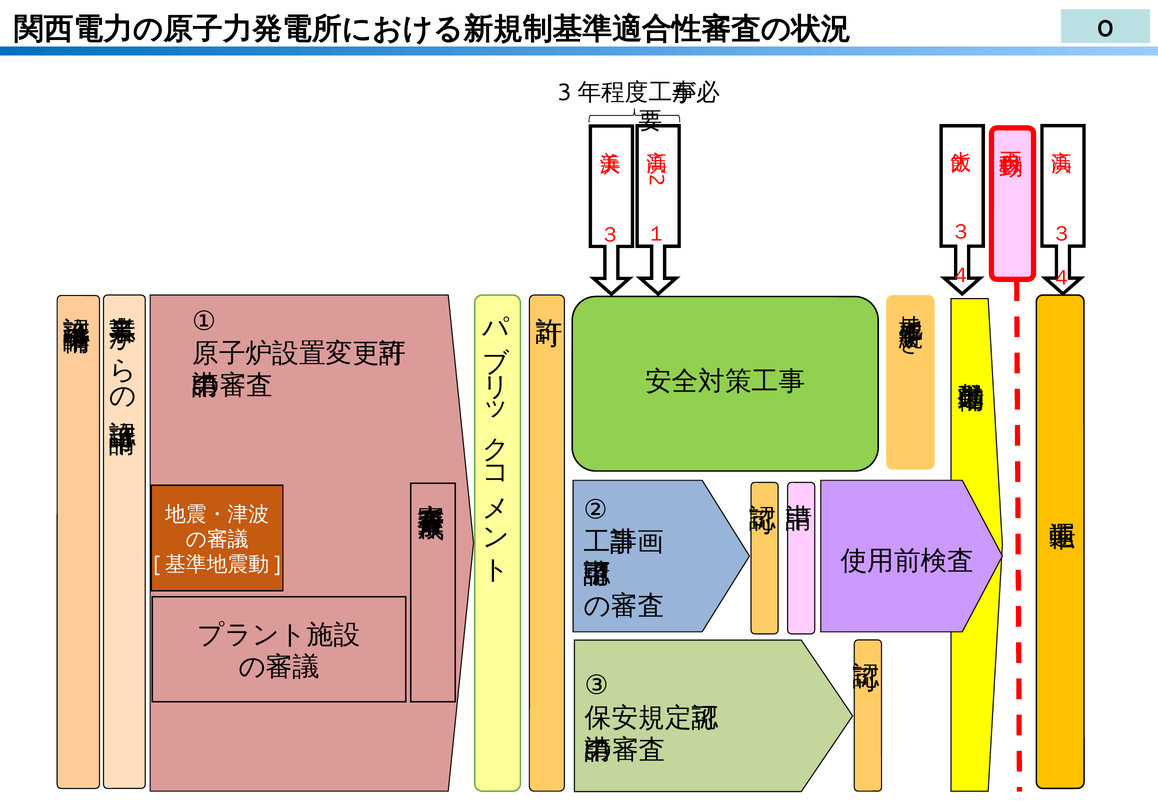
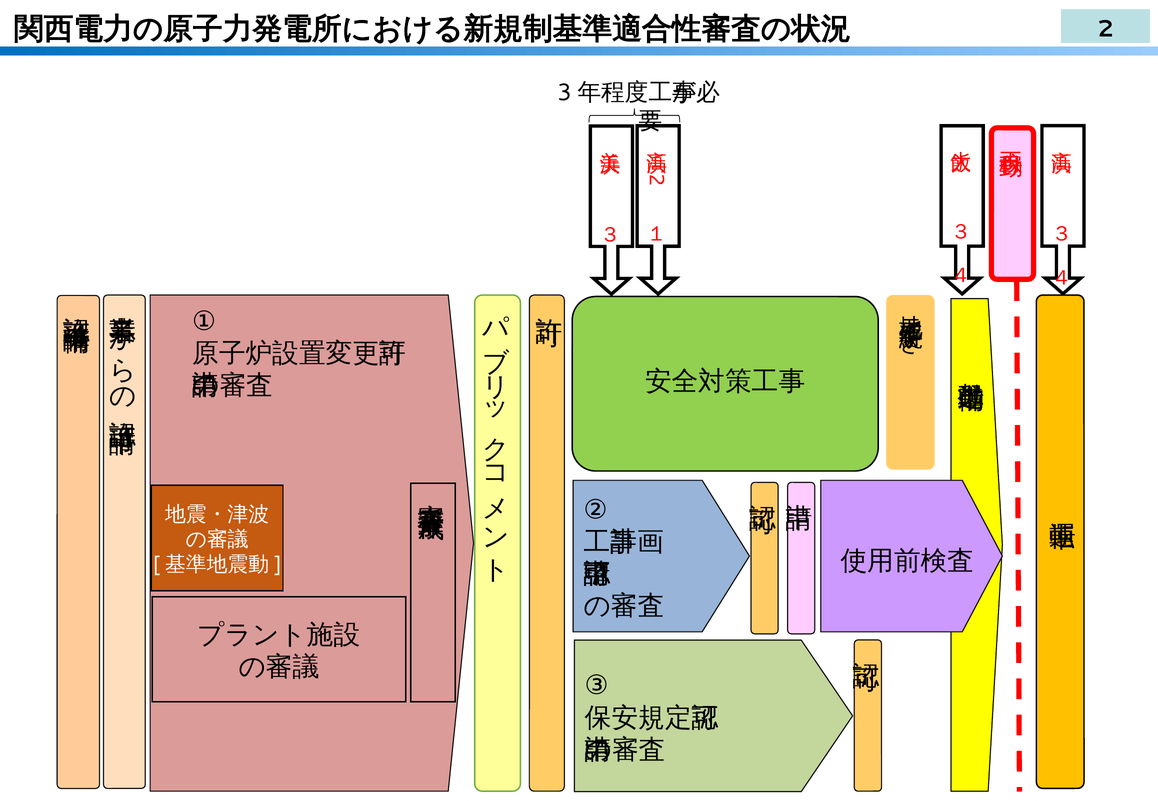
0: 0 -> 2 (1105, 29)
